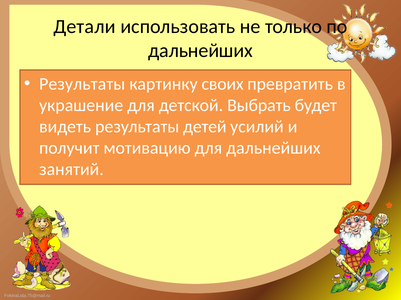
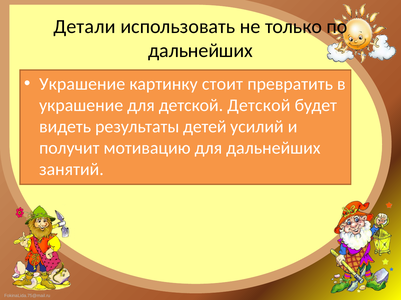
Результаты: Результаты -> Украшение (82, 84)
своих: своих -> стоит (222, 84)
детской Выбрать: Выбрать -> Детской (259, 106)
